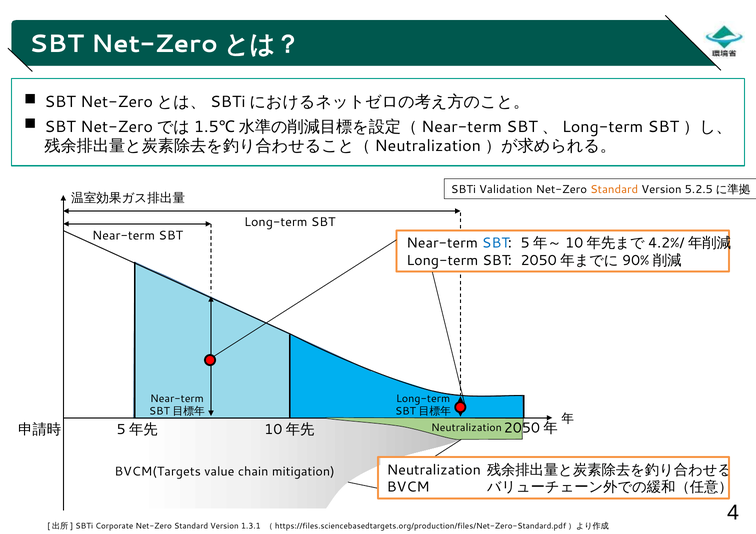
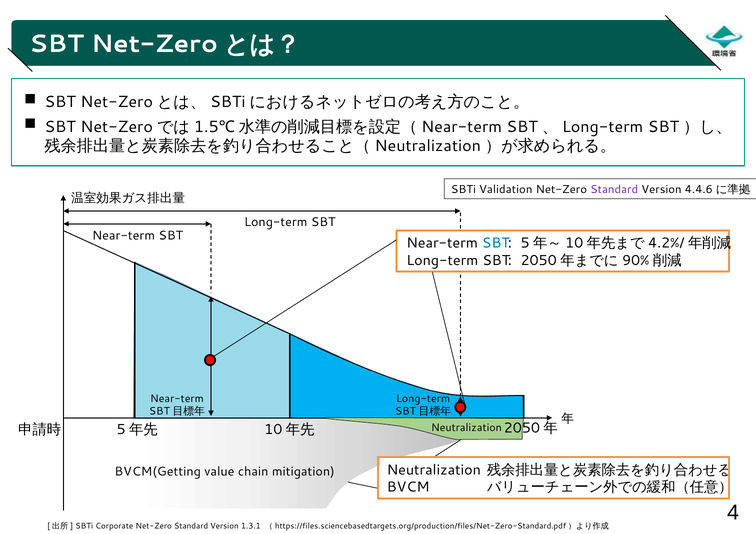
Standard colour: orange -> purple (614, 190)
5.2.5: 5.2.5 -> 4.4.6 (699, 190)
BVCM(Targets: BVCM(Targets -> BVCM(Getting (158, 472)
